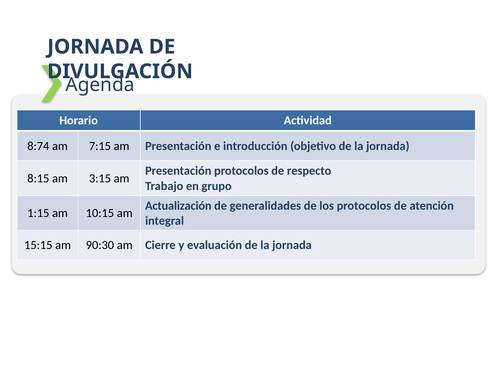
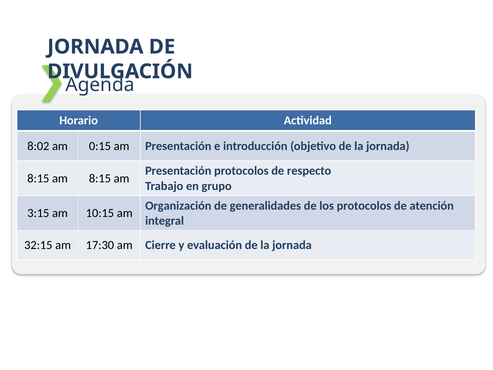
8:74: 8:74 -> 8:02 (38, 146)
7:15: 7:15 -> 0:15 (100, 146)
am 3:15: 3:15 -> 8:15 (100, 178)
Actualización: Actualización -> Organización (178, 206)
1:15: 1:15 -> 3:15 (38, 213)
15:15: 15:15 -> 32:15 (38, 245)
90:30: 90:30 -> 17:30 (100, 245)
